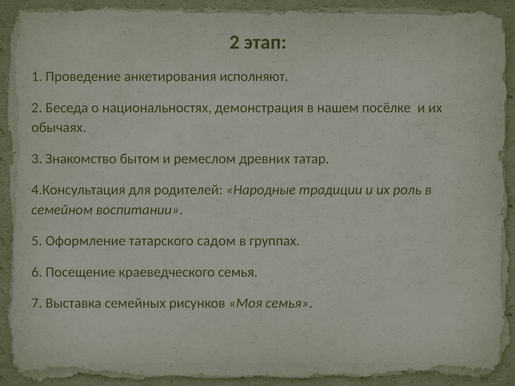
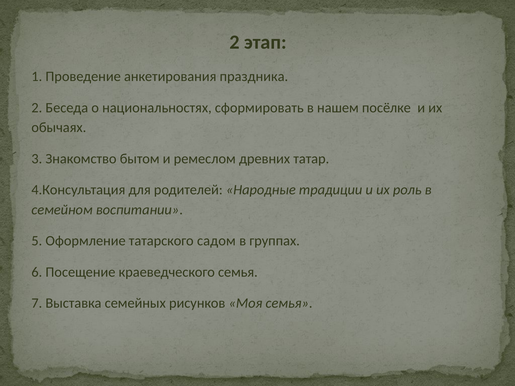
исполняют: исполняют -> праздника (254, 77)
демонстрация: демонстрация -> сформировать (259, 108)
